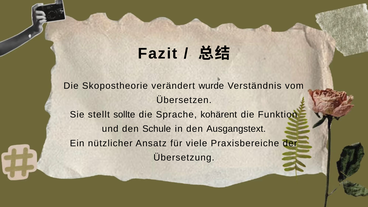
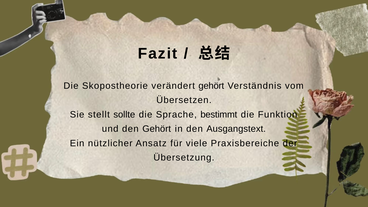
verändert wurde: wurde -> gehört (211, 86)
kohärent: kohärent -> bestimmt (219, 115)
den Schule: Schule -> Gehört (157, 129)
